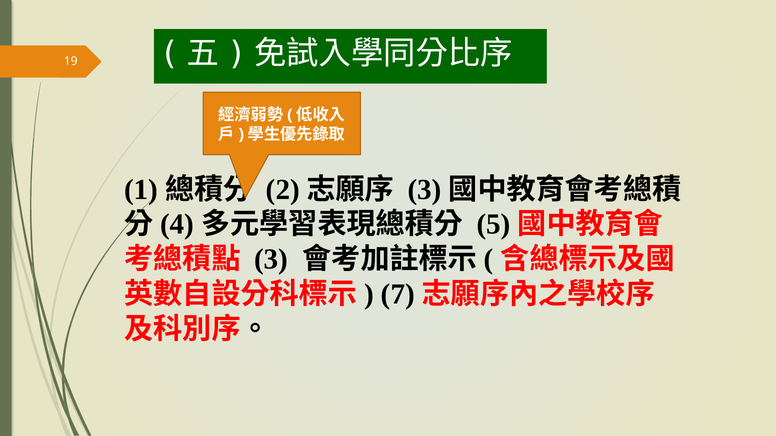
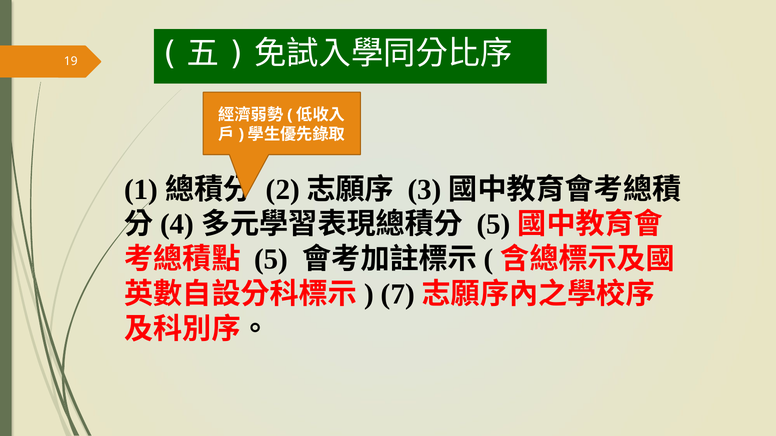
3: 3 -> 5 (271, 260)
